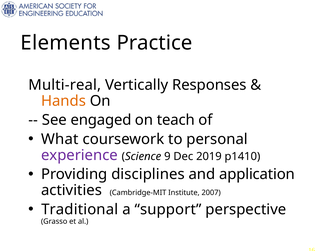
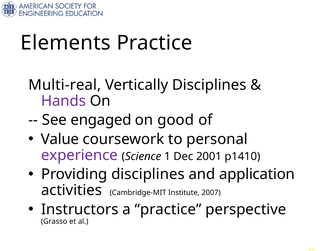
Vertically Responses: Responses -> Disciplines (209, 85)
Hands colour: orange -> purple (63, 101)
teach: teach -> good (176, 120)
What: What -> Value (60, 139)
9: 9 -> 1 (167, 157)
2019: 2019 -> 2001 (209, 157)
Traditional: Traditional -> Instructors (80, 210)
a support: support -> practice (168, 210)
